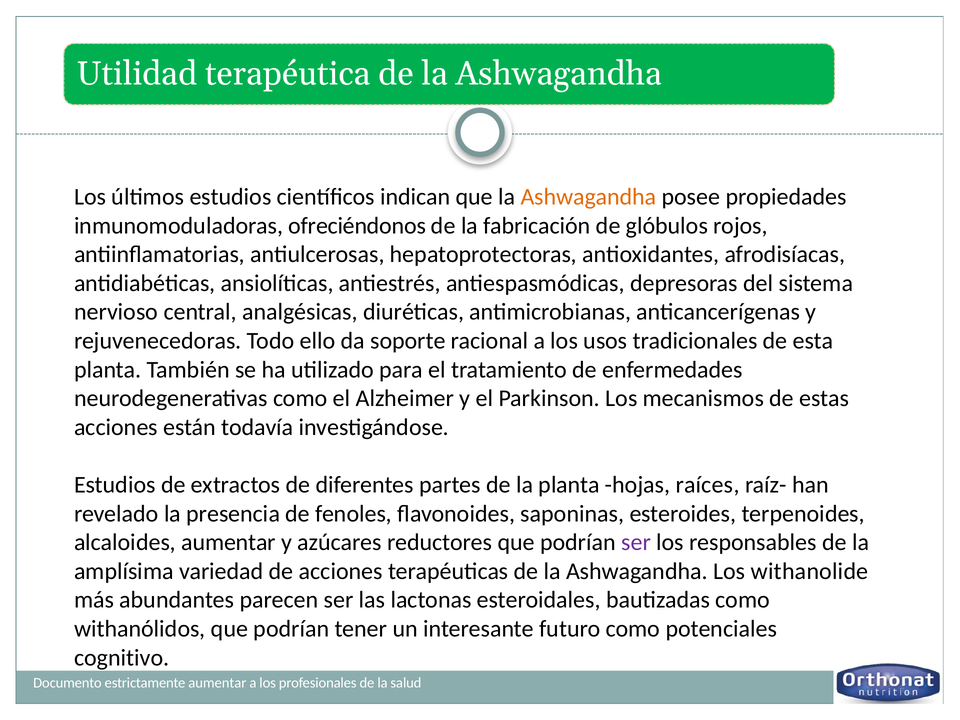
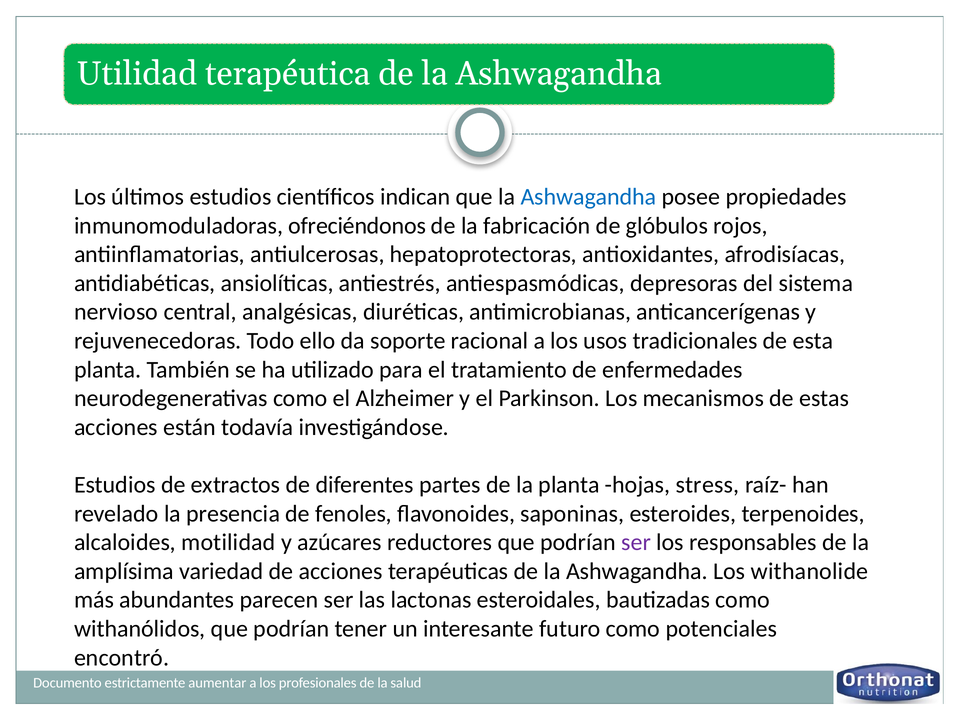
Ashwagandha colour: orange -> blue (588, 197)
raíces: raíces -> stress (707, 485)
alcaloides aumentar: aumentar -> motilidad (228, 542)
cognitivo: cognitivo -> encontró (122, 658)
